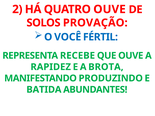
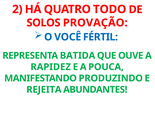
QUATRO OUVE: OUVE -> TODO (110, 9)
RECEBE: RECEBE -> BATIDA (78, 56)
BROTA: BROTA -> POUCA (106, 67)
BATIDA: BATIDA -> REJEITA (44, 90)
